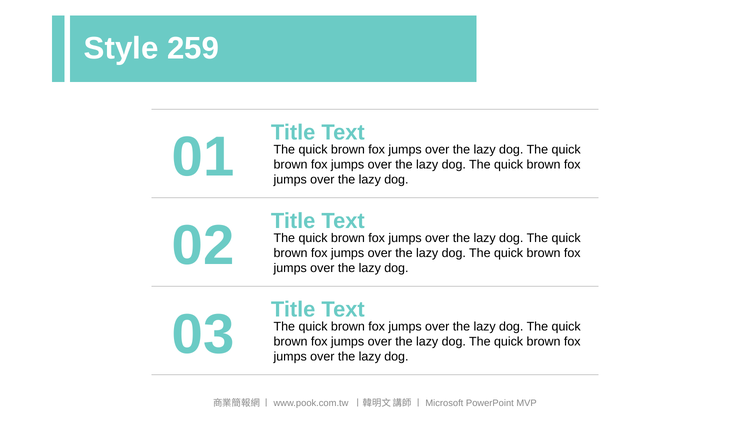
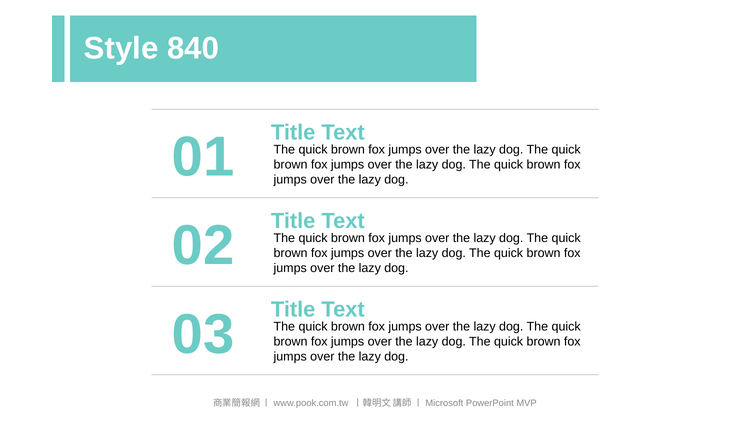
259: 259 -> 840 (193, 49)
